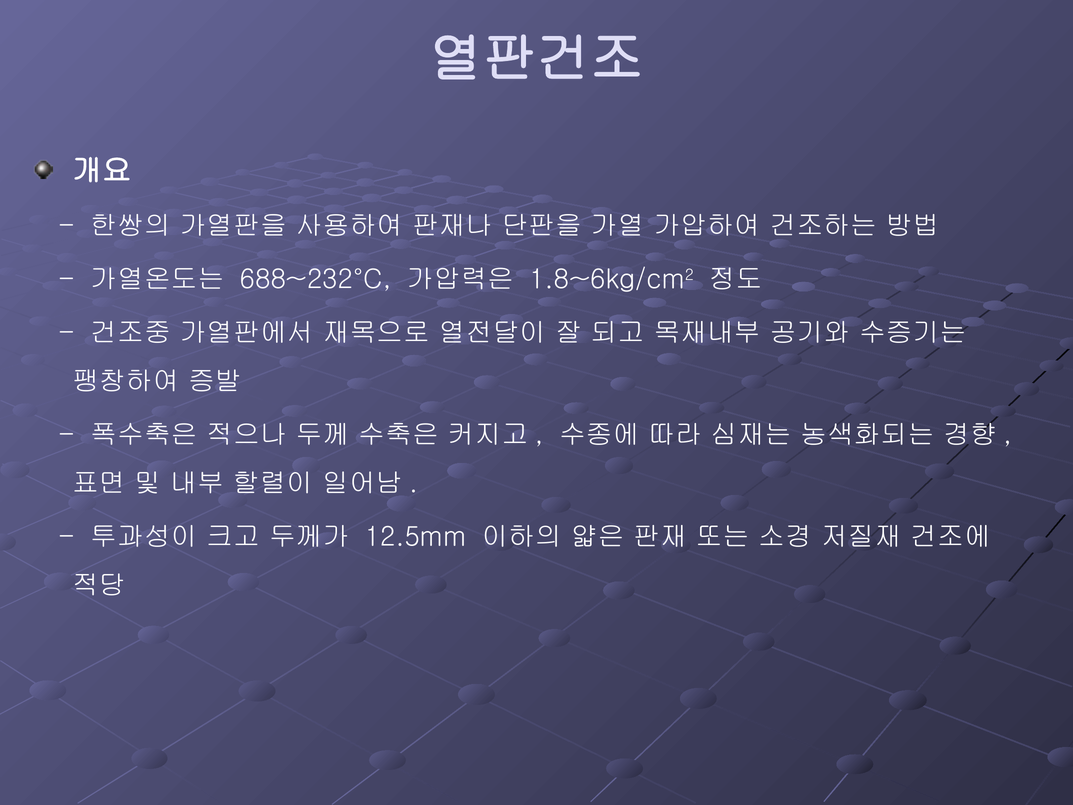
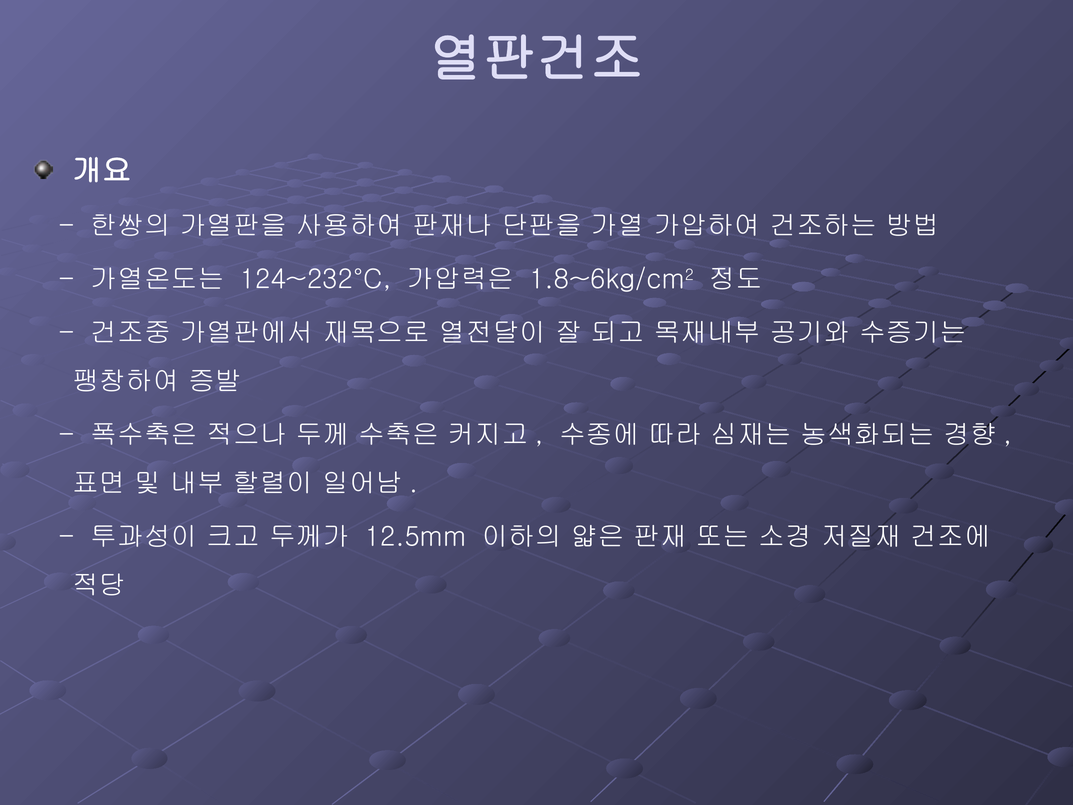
688~232°C: 688~232°C -> 124~232°C (316, 279)
